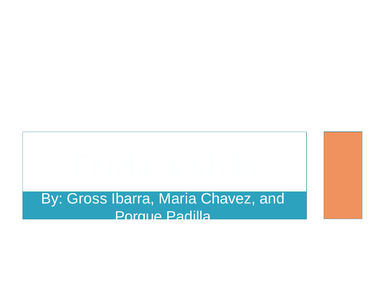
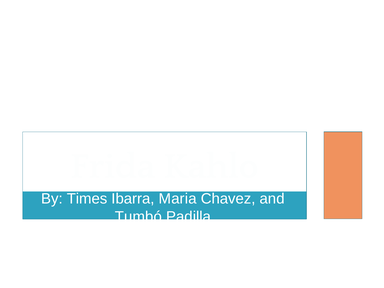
Gross: Gross -> Times (87, 199)
Porque: Porque -> Tumbó (138, 217)
